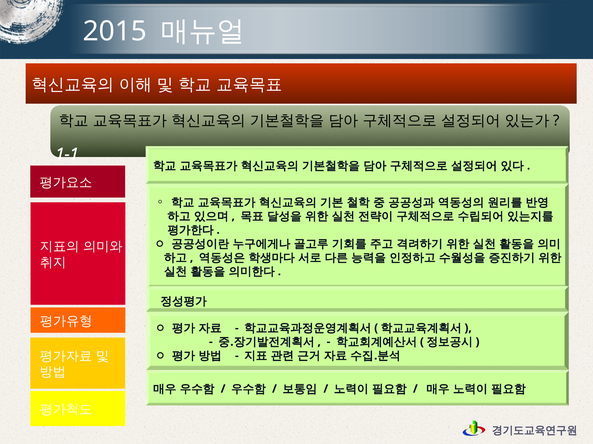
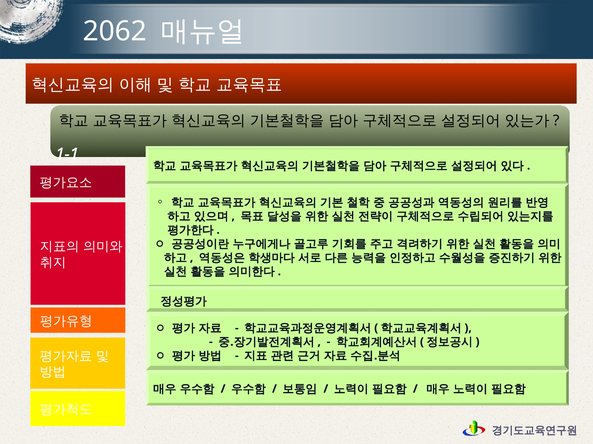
2015: 2015 -> 2062 (115, 31)
